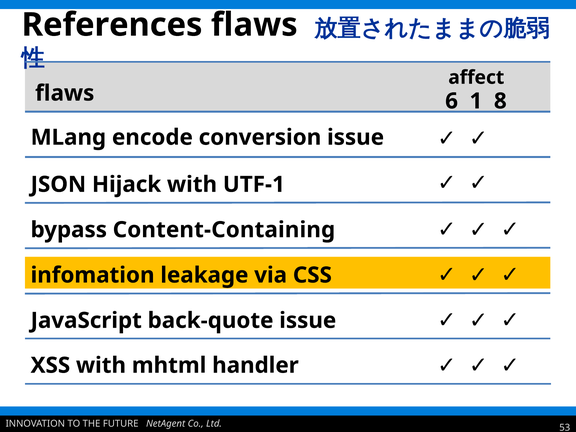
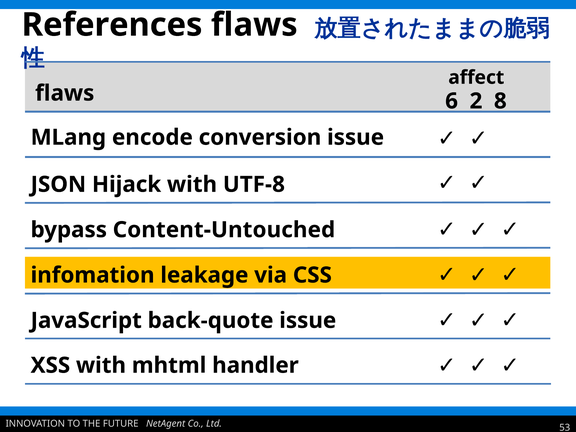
1: 1 -> 2 (476, 101)
UTF-1: UTF-1 -> UTF-8 (254, 184)
Content-Containing: Content-Containing -> Content-Untouched (224, 230)
